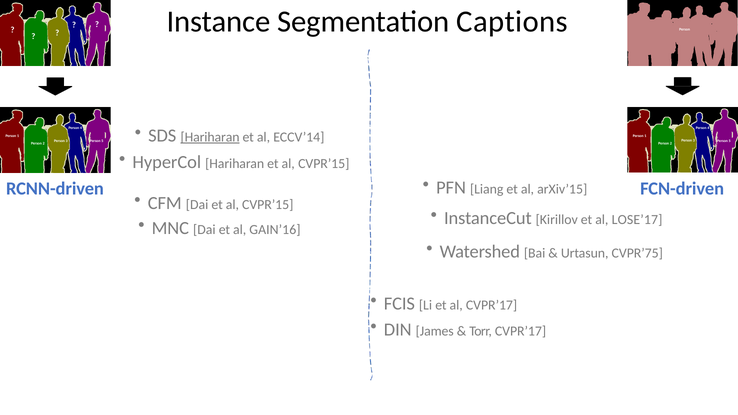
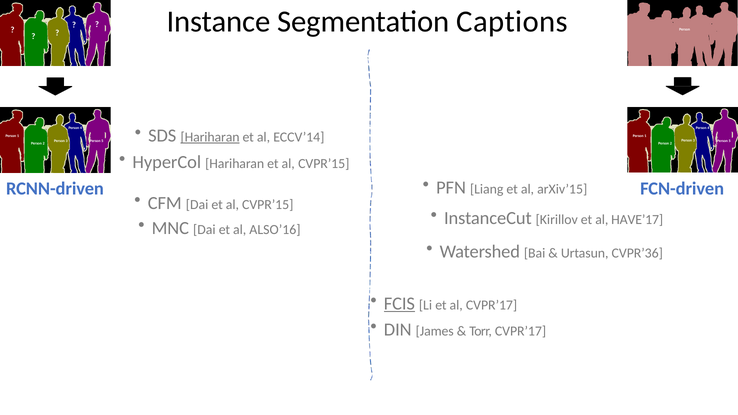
LOSE’17: LOSE’17 -> HAVE’17 (637, 220)
GAIN’16: GAIN’16 -> ALSO’16 (275, 230)
CVPR’75: CVPR’75 -> CVPR’36 (637, 253)
FCIS underline: none -> present (399, 304)
